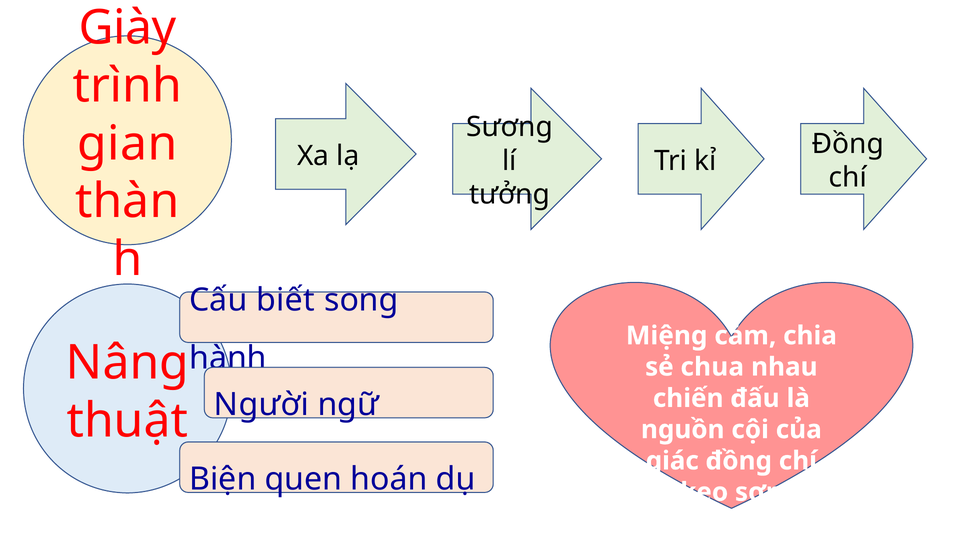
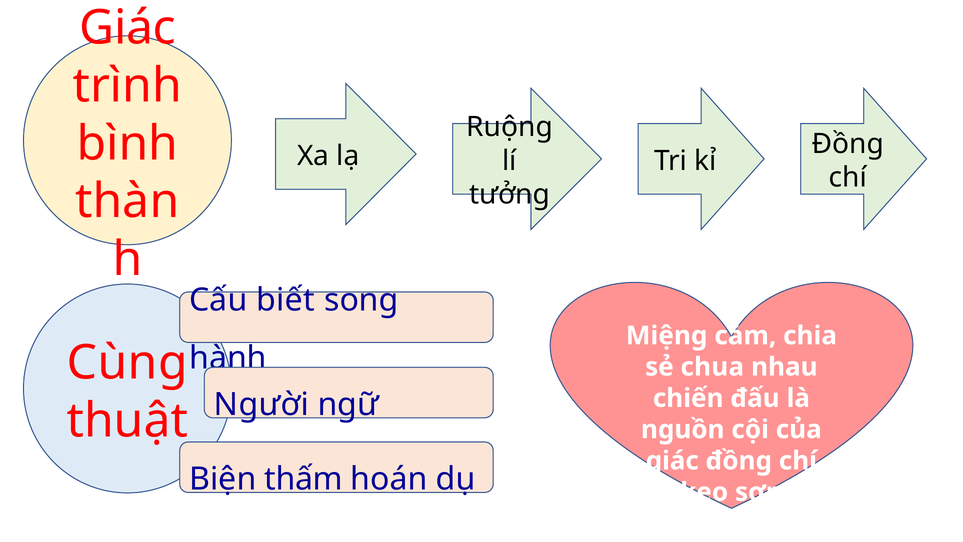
Giày: Giày -> Giác (128, 28)
Sương: Sương -> Ruộng (509, 127)
gian: gian -> bình (127, 144)
Nâng: Nâng -> Cùng (127, 363)
quen: quen -> thấm (304, 479)
